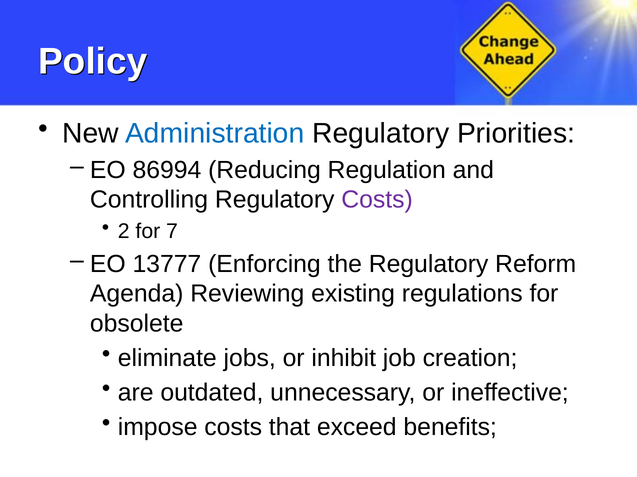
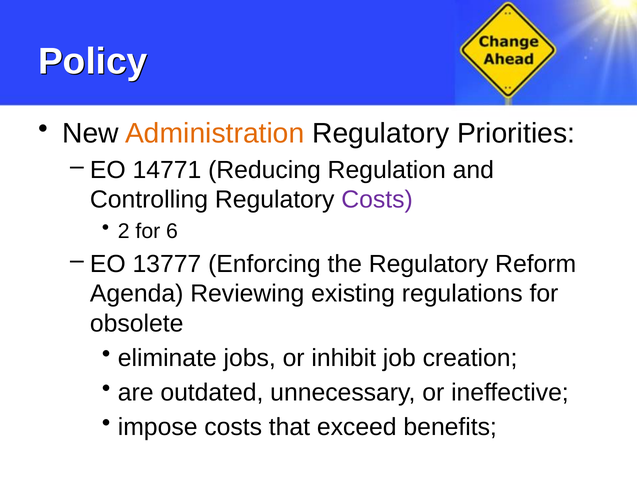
Administration colour: blue -> orange (215, 134)
86994: 86994 -> 14771 (167, 170)
7: 7 -> 6 (172, 232)
